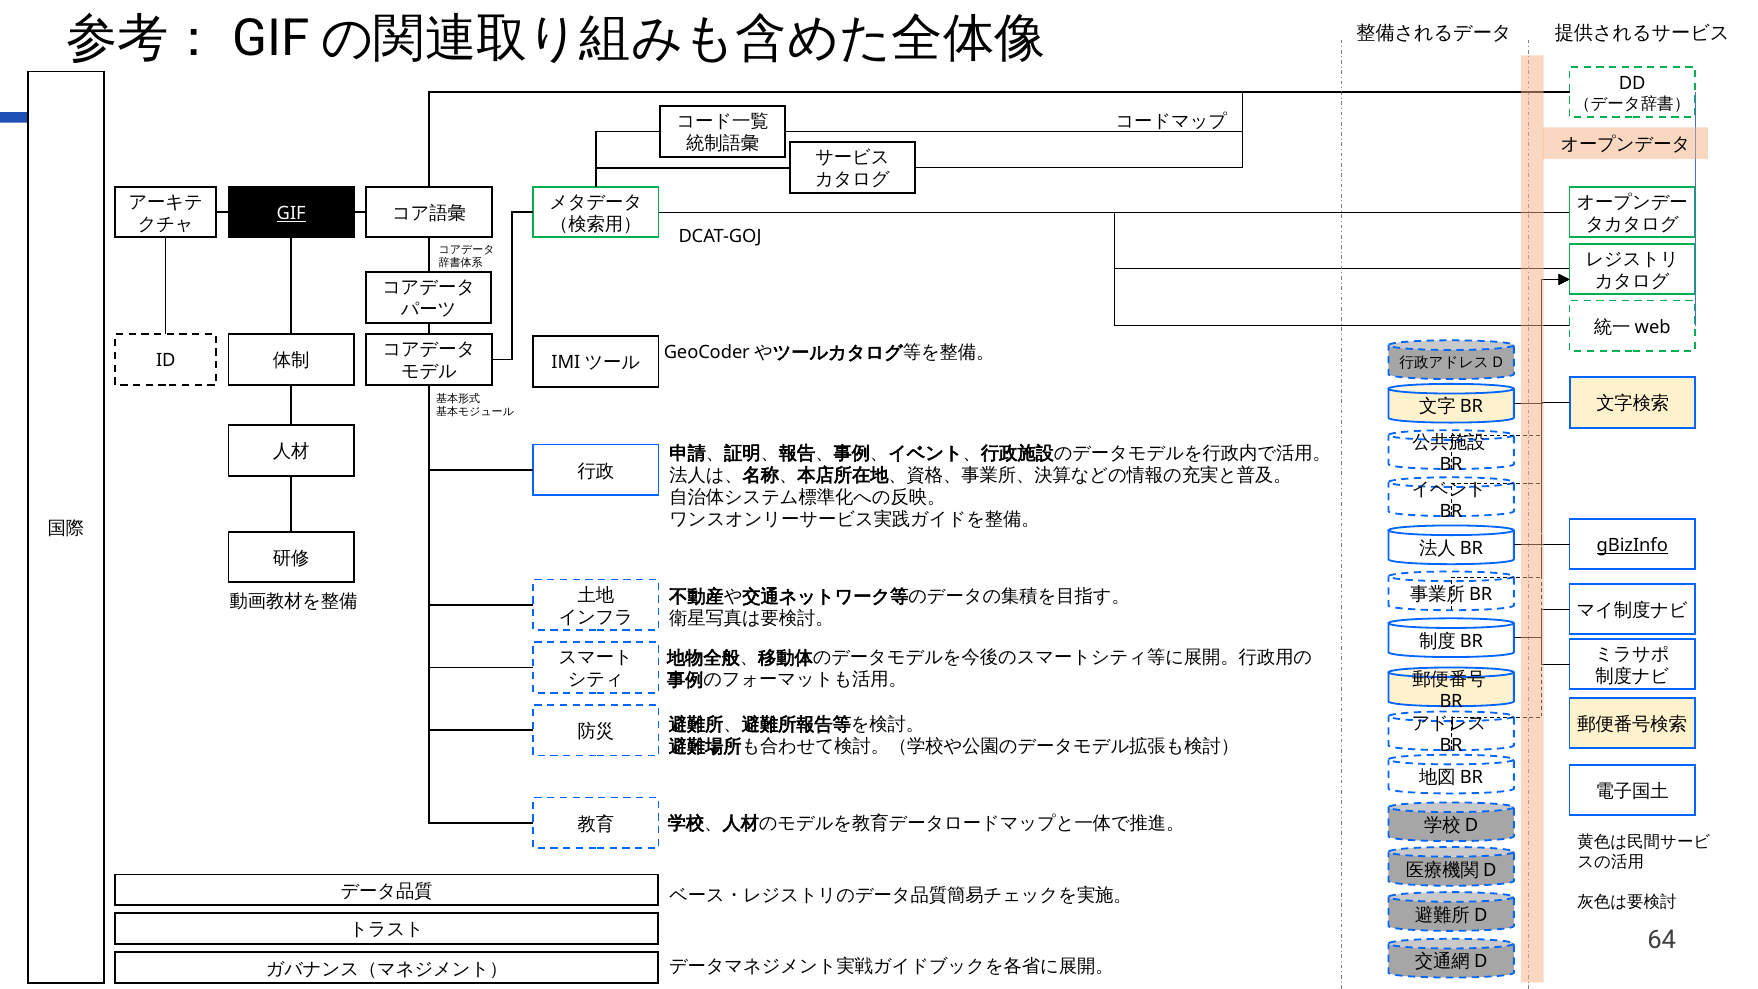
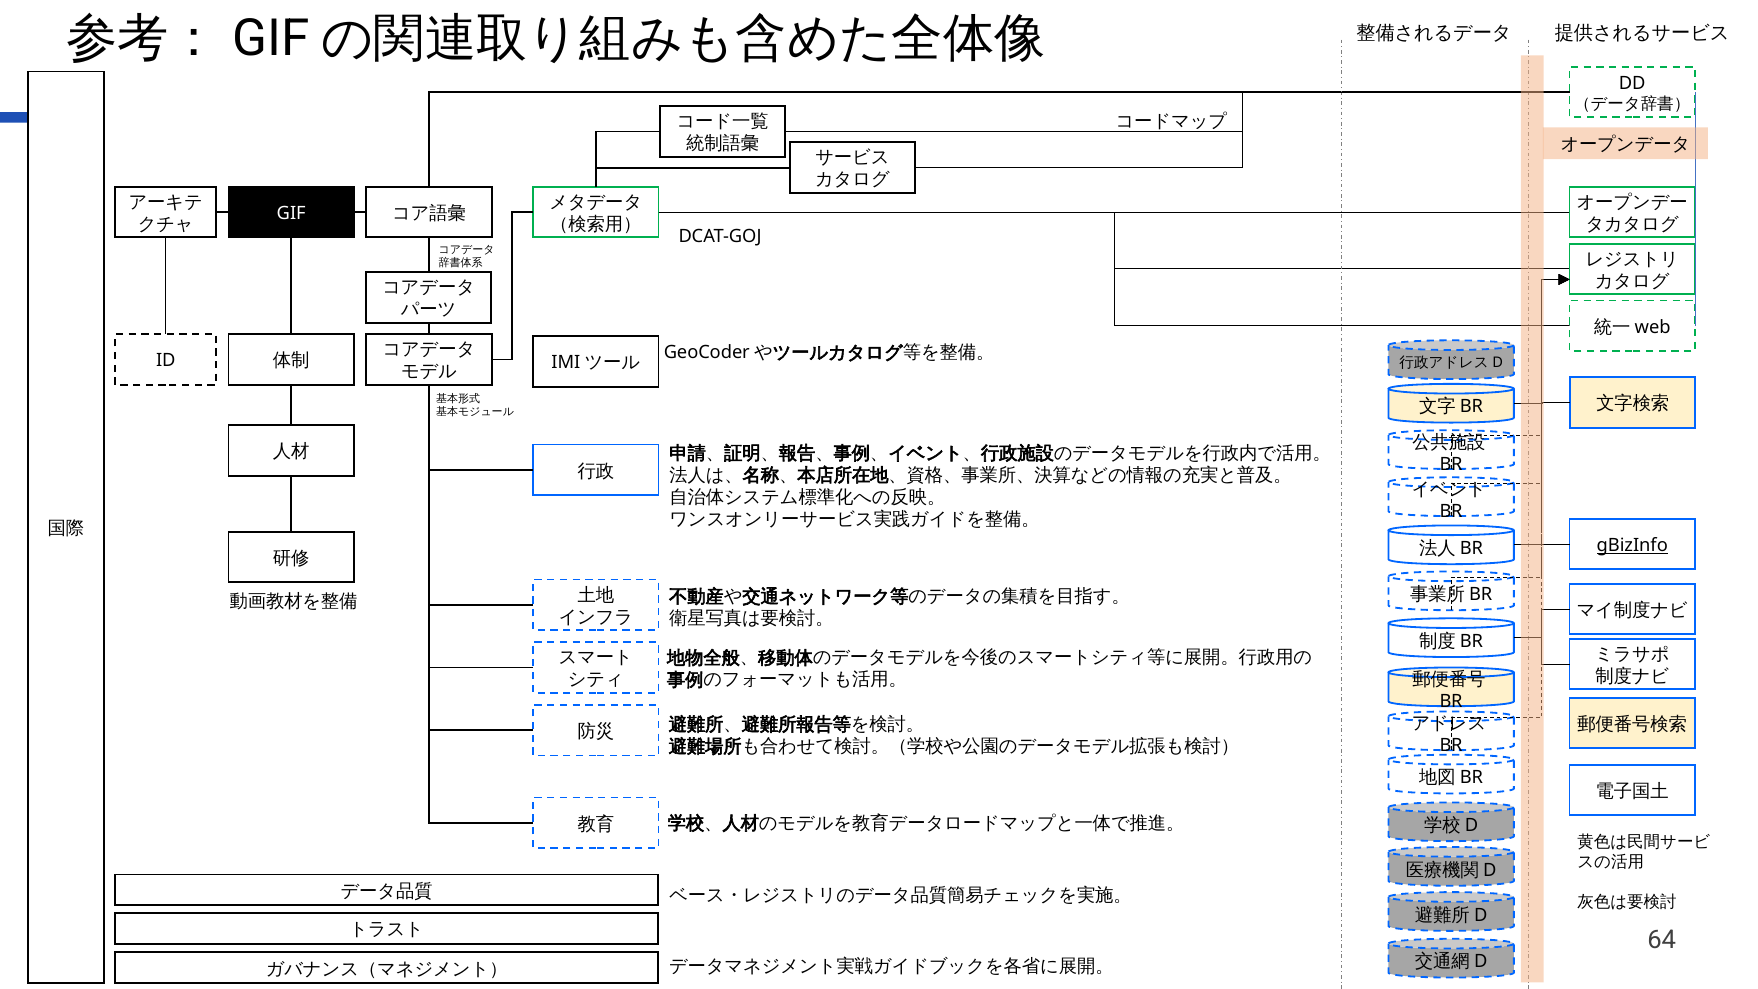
GIF underline: present -> none (291, 213)
